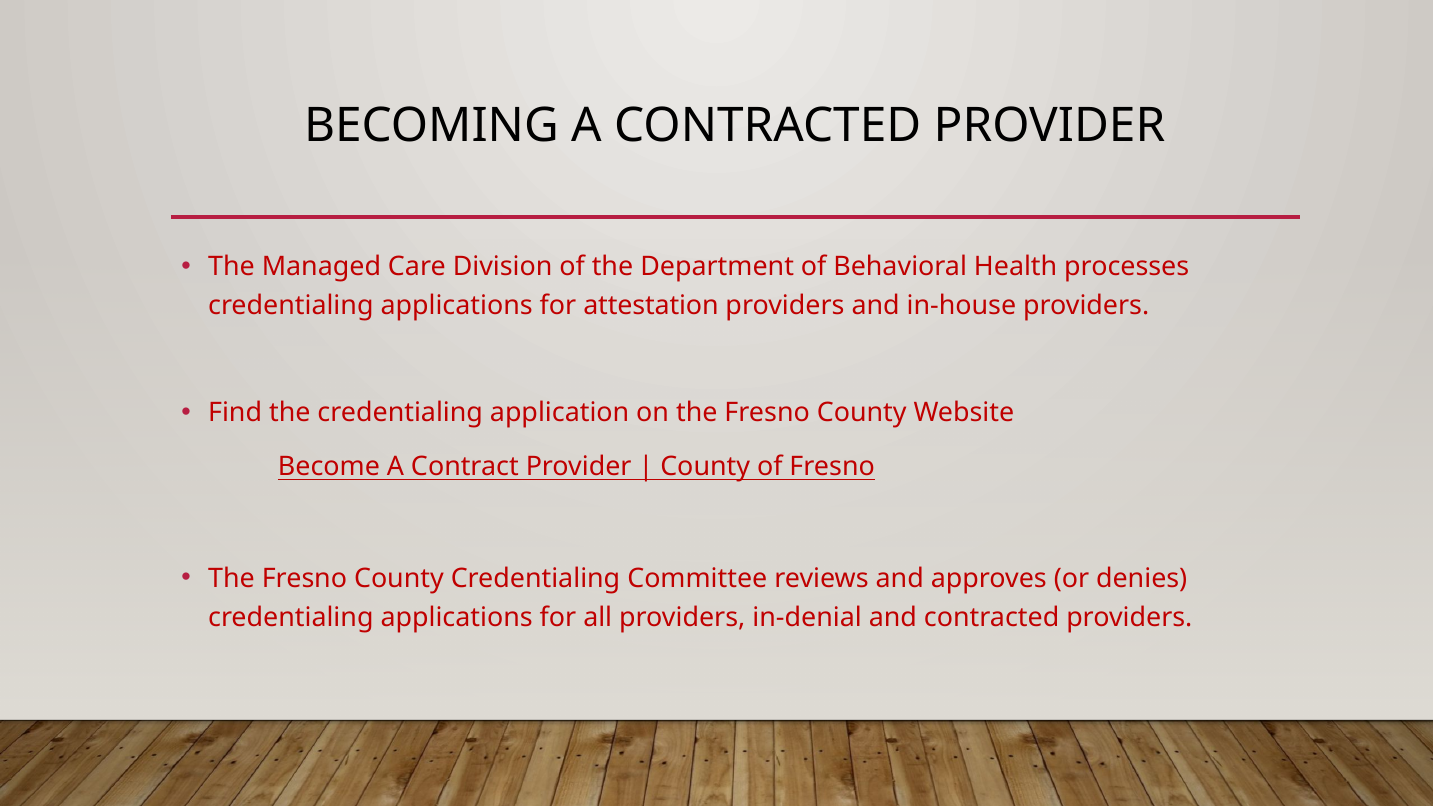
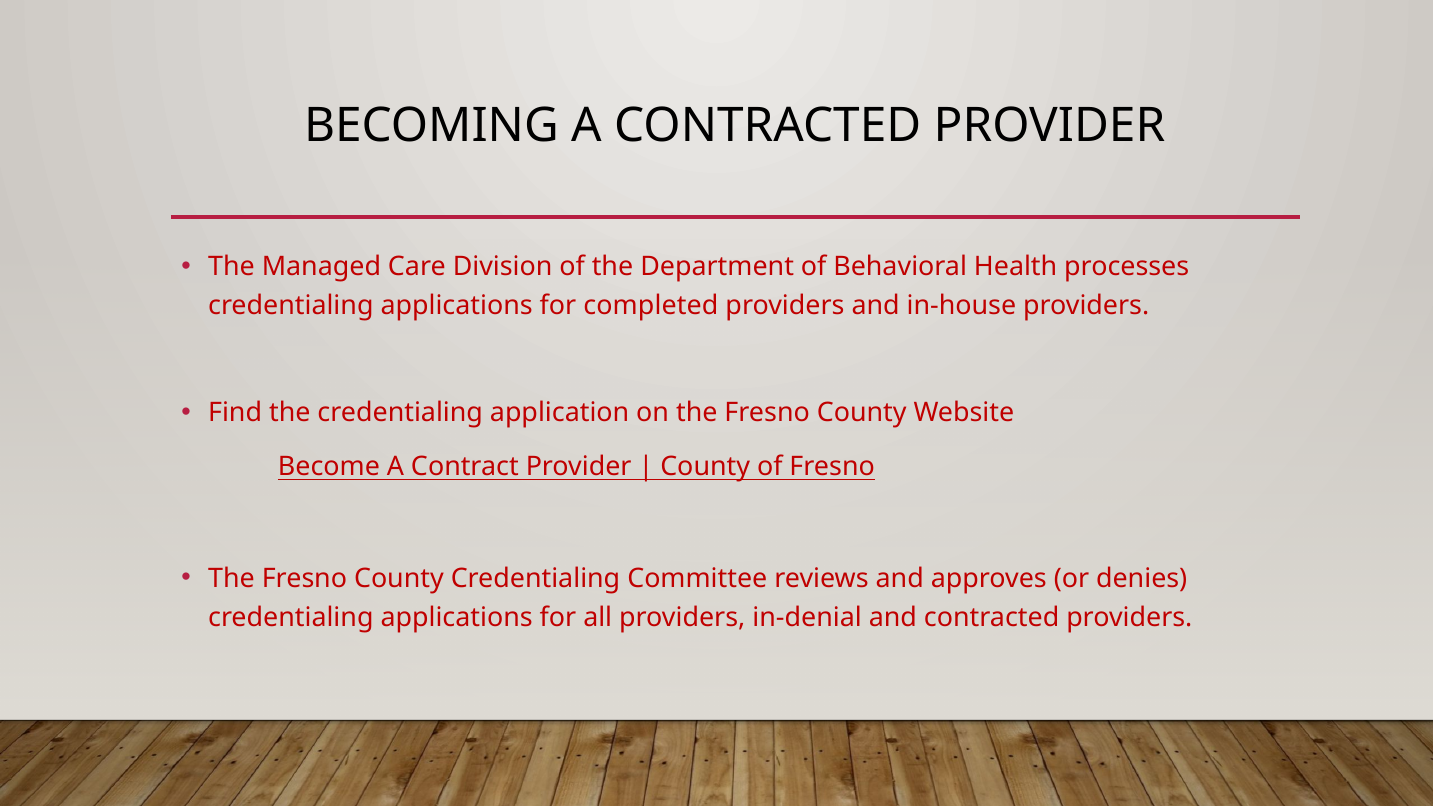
attestation: attestation -> completed (651, 305)
